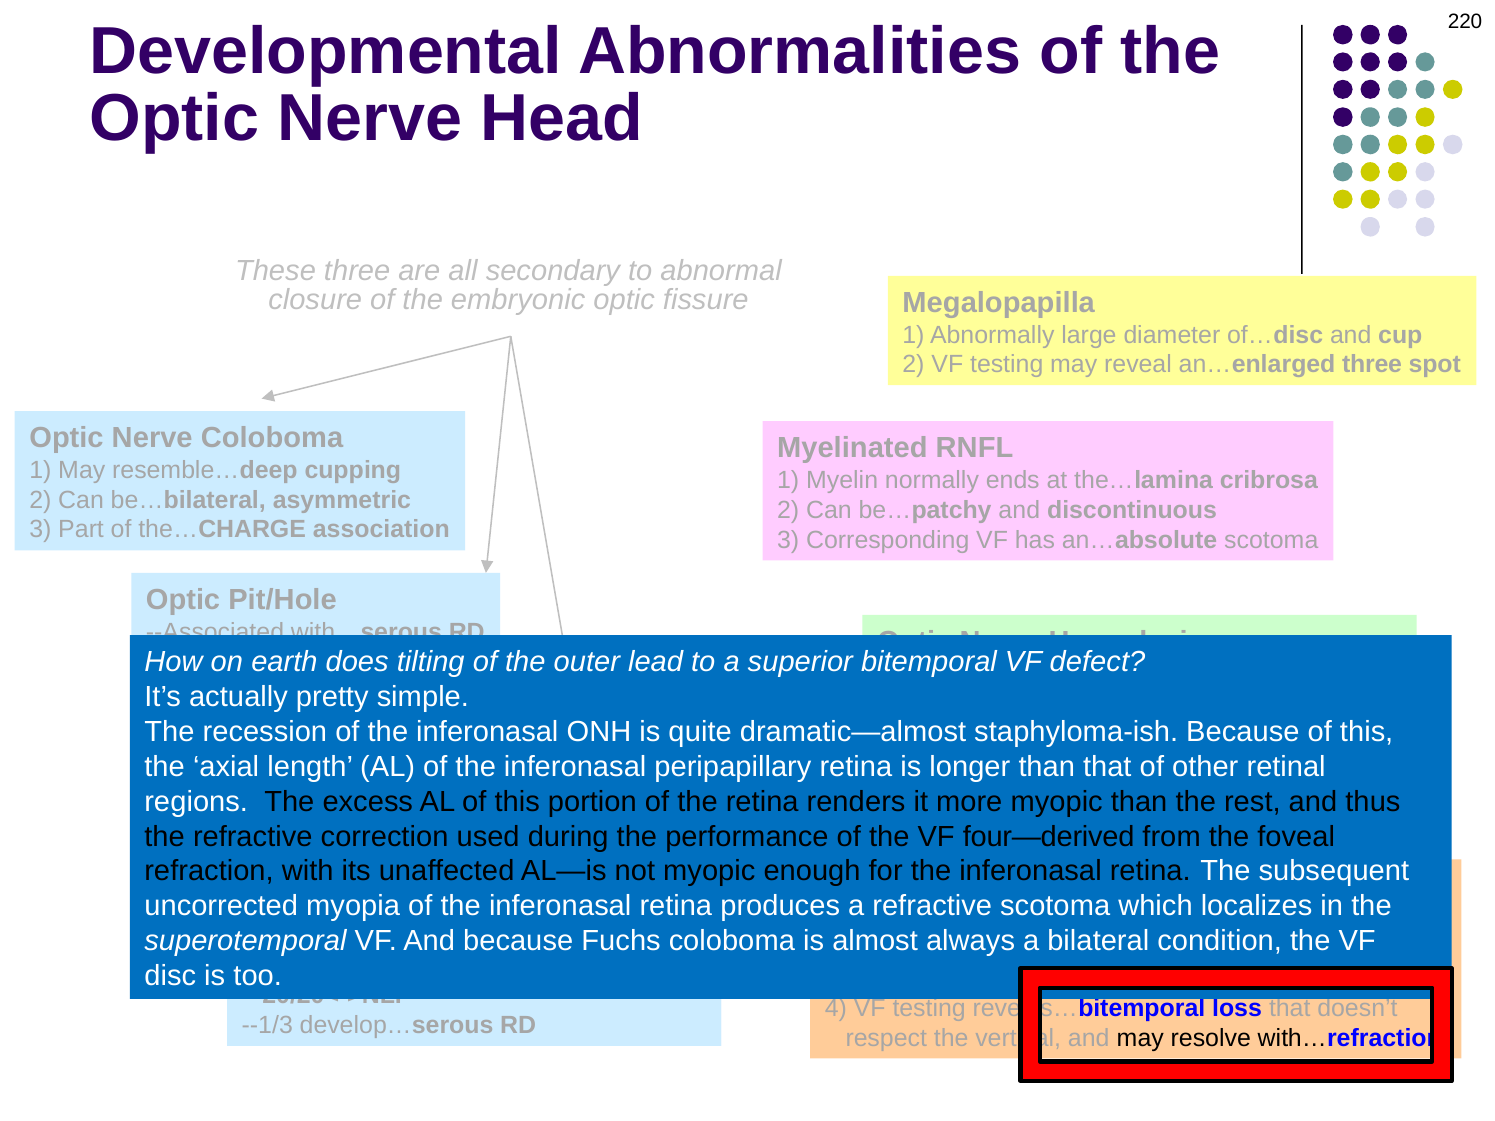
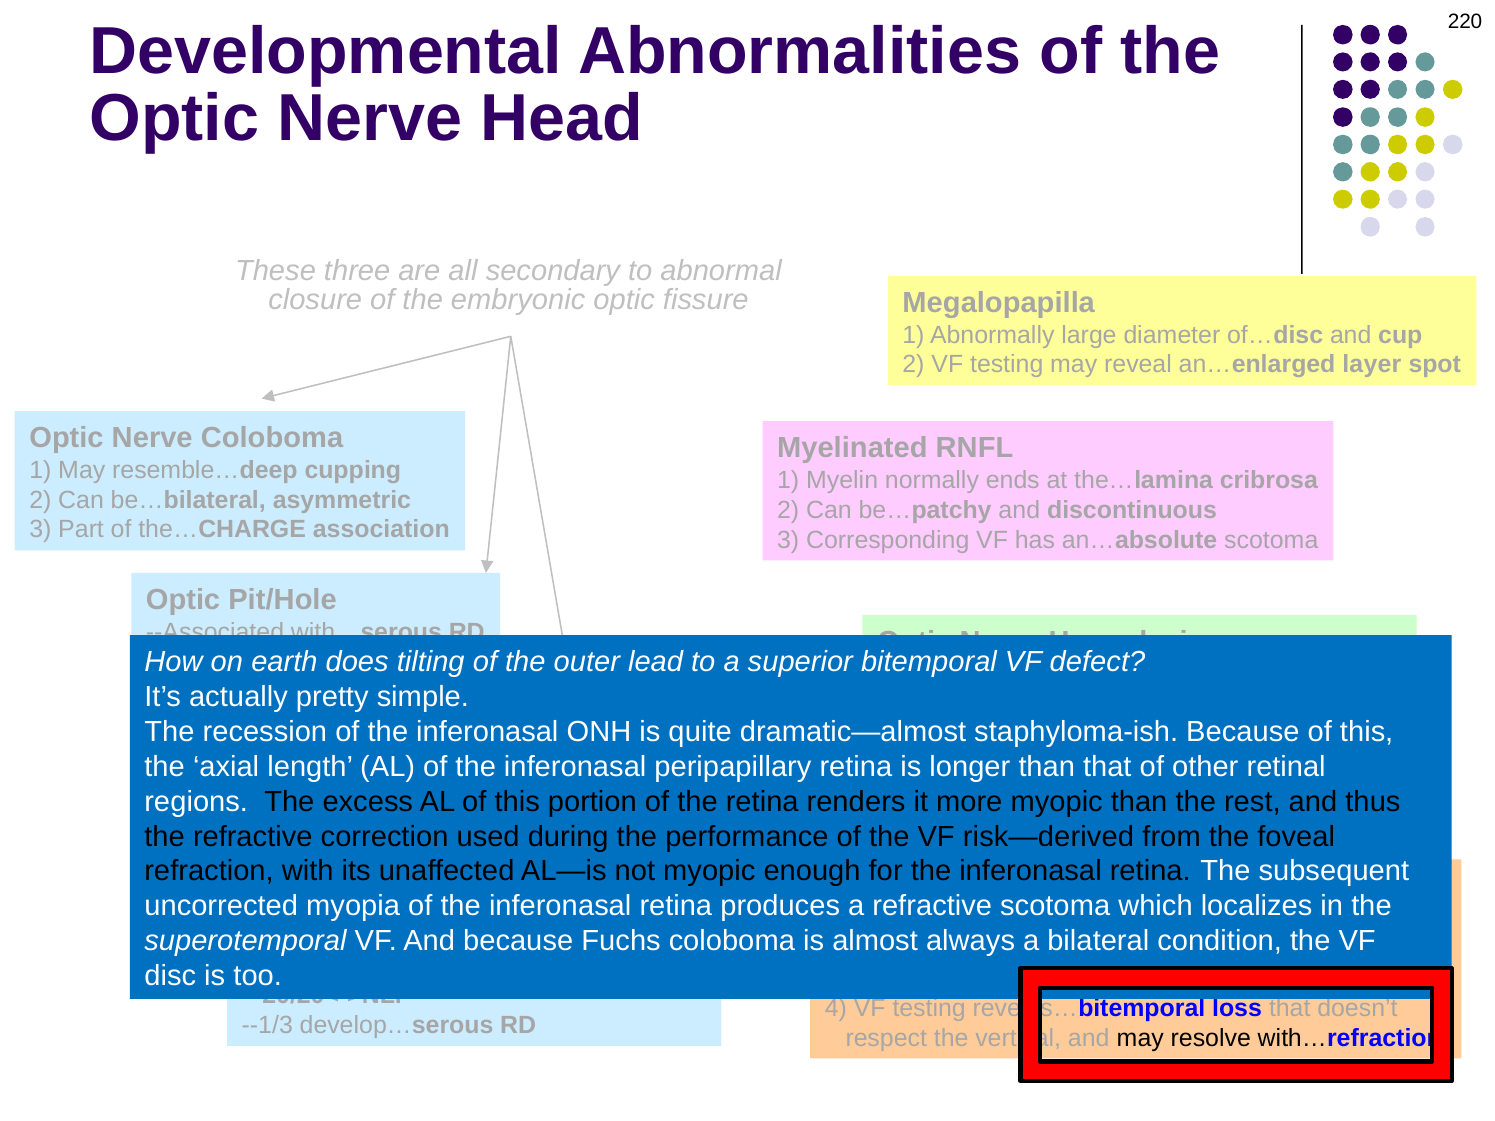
an…enlarged three: three -> layer (1372, 365)
four—derived: four—derived -> risk—derived (1048, 837)
